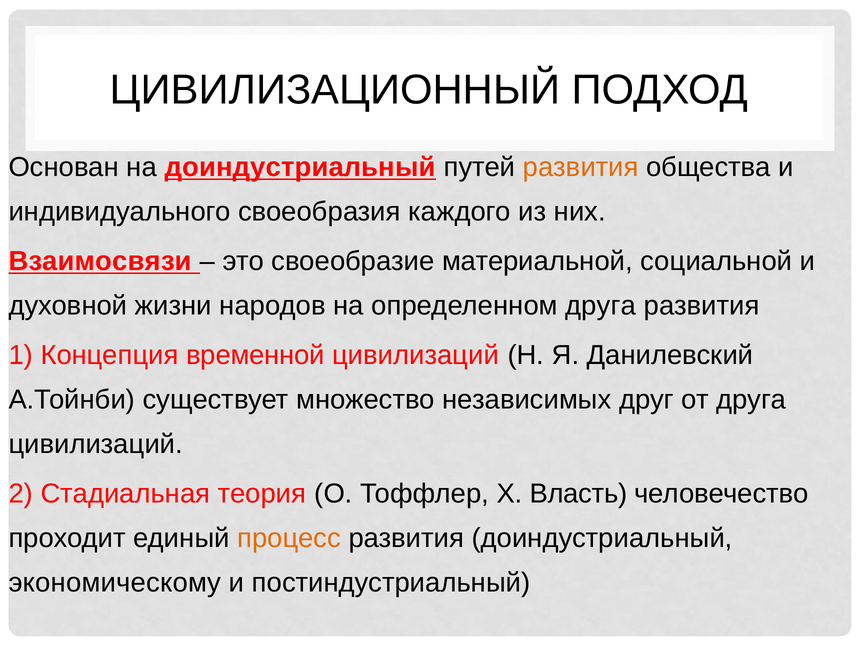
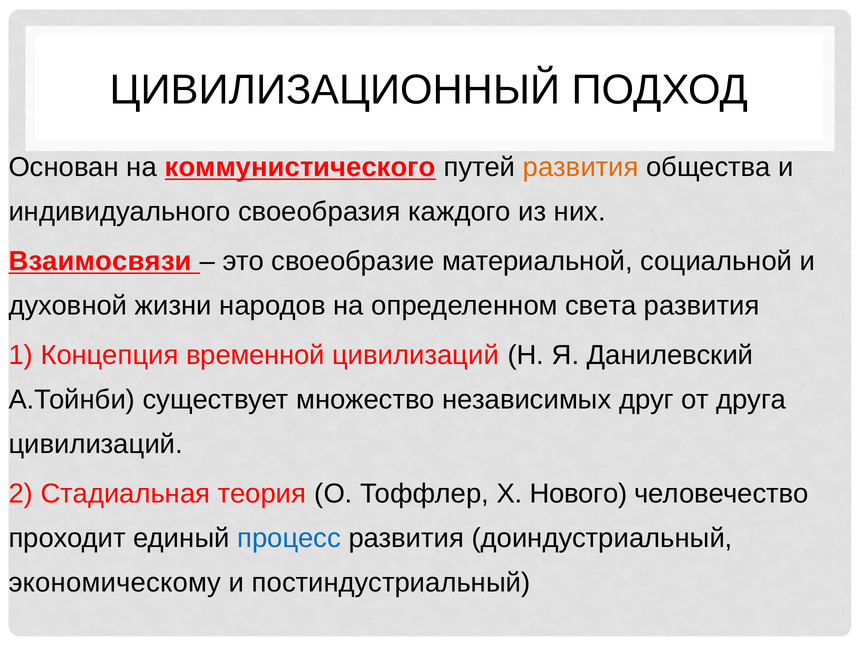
на доиндустриальный: доиндустриальный -> коммунистического (300, 167)
определенном друга: друга -> света (601, 306)
Власть: Власть -> Нового (578, 494)
процесс colour: orange -> blue (289, 538)
